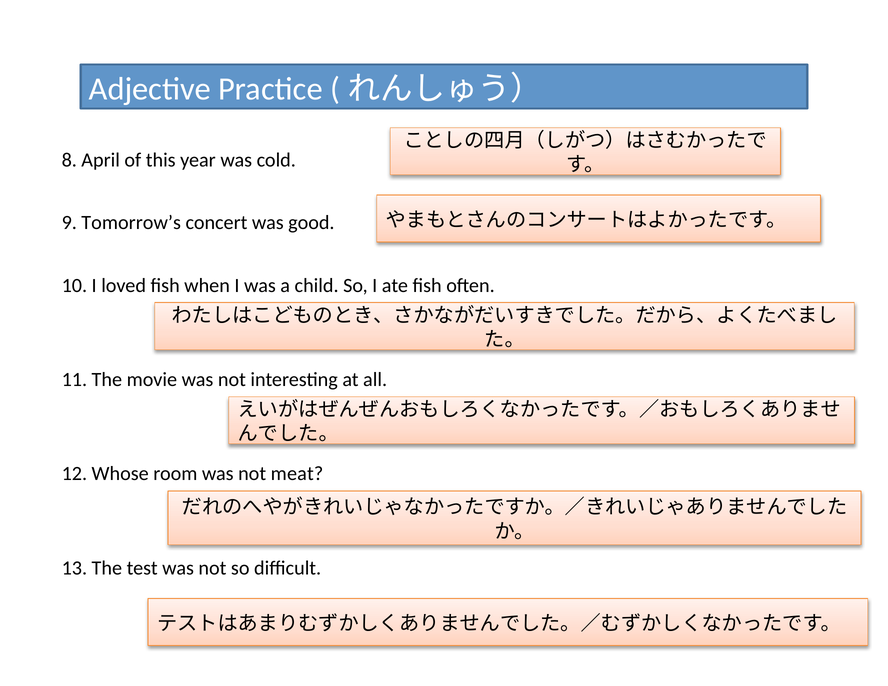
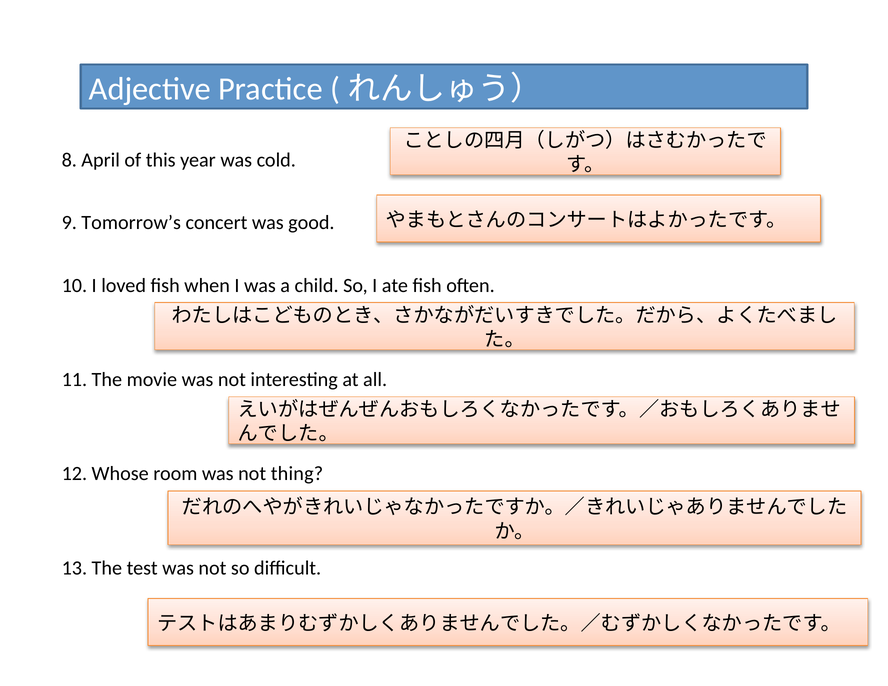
meat: meat -> thing (297, 474)
